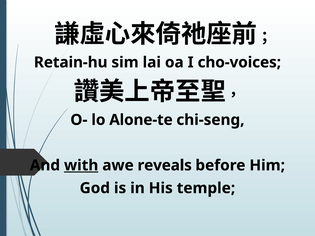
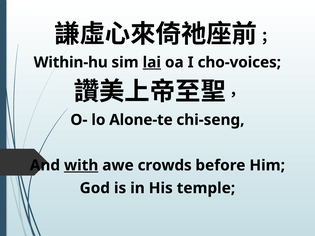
Retain-hu: Retain-hu -> Within-hu (71, 62)
lai underline: none -> present (152, 62)
reveals: reveals -> crowds (165, 166)
